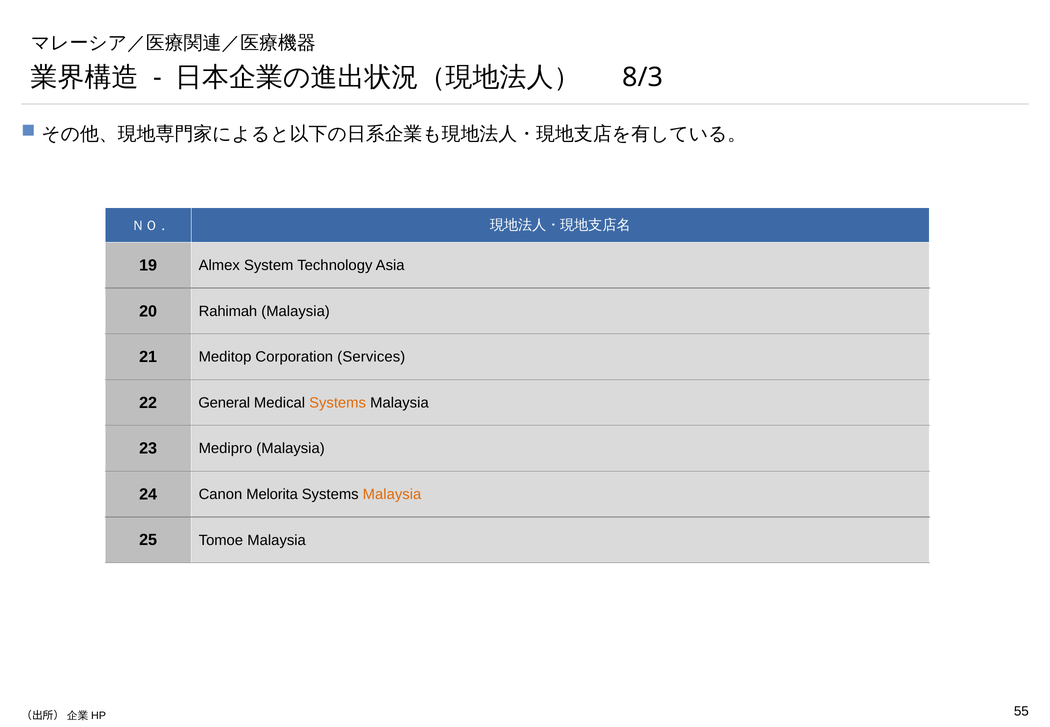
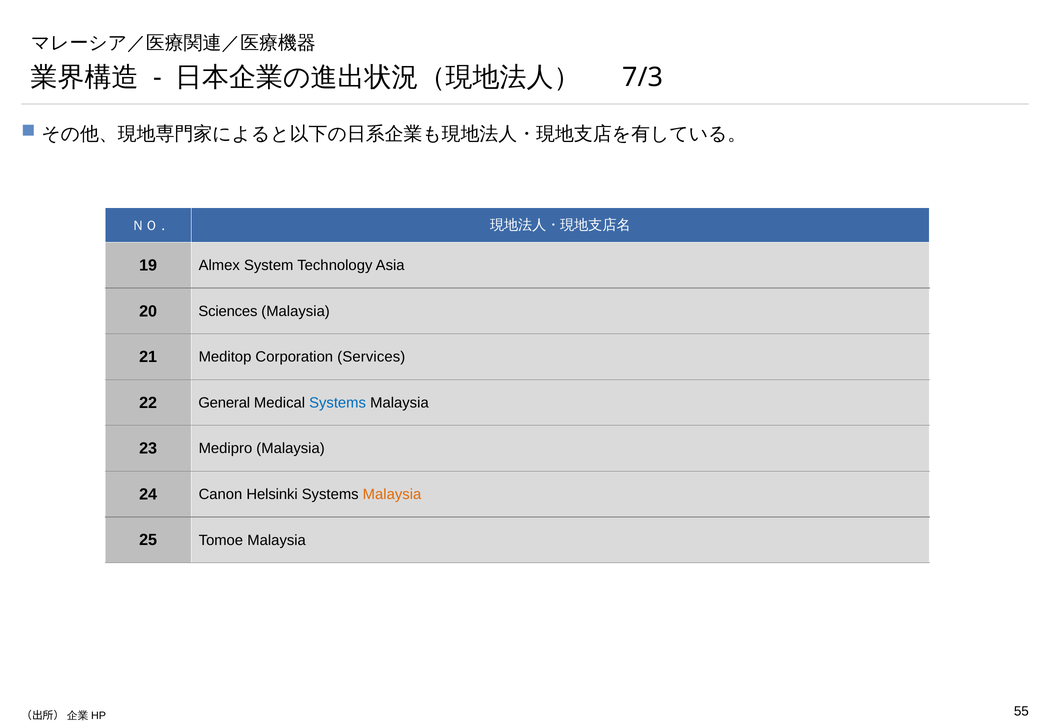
8/3: 8/3 -> 7/3 (643, 77)
Rahimah: Rahimah -> Sciences (228, 311)
Systems colour: orange -> blue (338, 403)
Melorita: Melorita -> Helsinki (272, 494)
